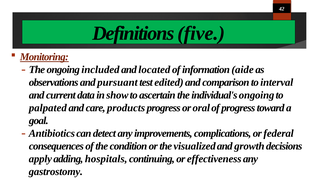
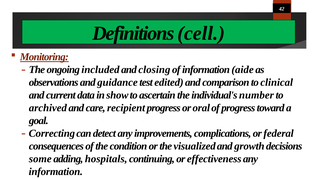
five: five -> cell (201, 33)
located: located -> closing (154, 70)
pursuant: pursuant -> guidance (117, 83)
interval: interval -> clinical (277, 83)
individual's ongoing: ongoing -> number (256, 95)
palpated: palpated -> archived (48, 108)
products: products -> recipient (126, 108)
Antibiotics: Antibiotics -> Correcting (52, 134)
apply: apply -> some (40, 159)
gastrostomy: gastrostomy -> information (56, 172)
